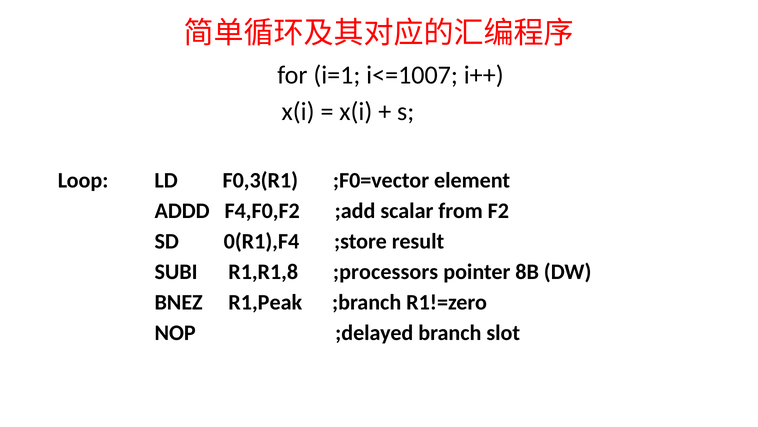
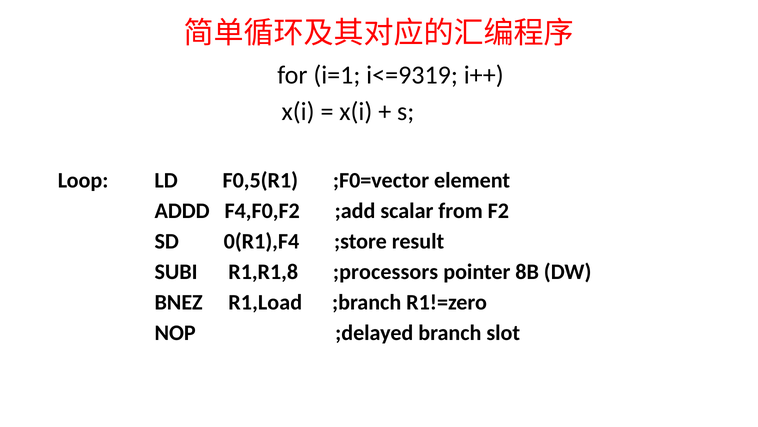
i<=1007: i<=1007 -> i<=9319 (412, 75)
F0,3(R1: F0,3(R1 -> F0,5(R1 (260, 180)
R1,Peak: R1,Peak -> R1,Load (265, 302)
